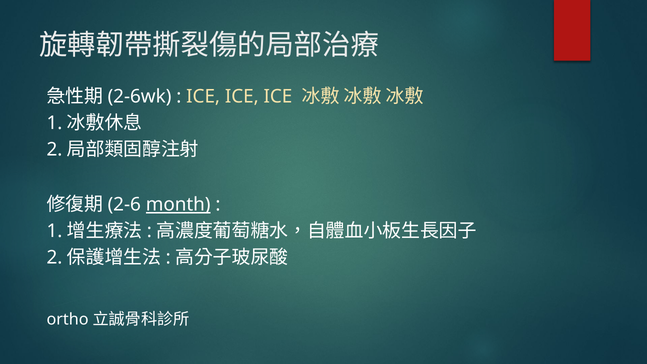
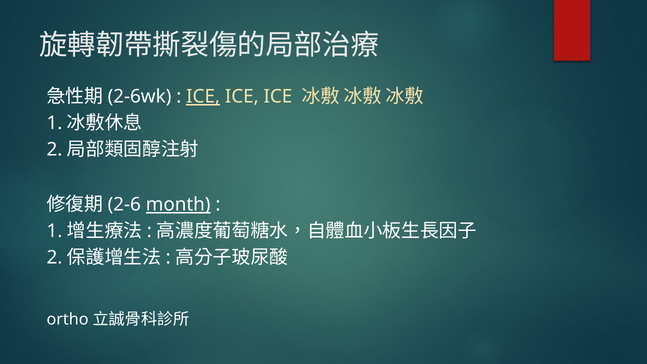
ICE underline: none -> present (203, 97)
